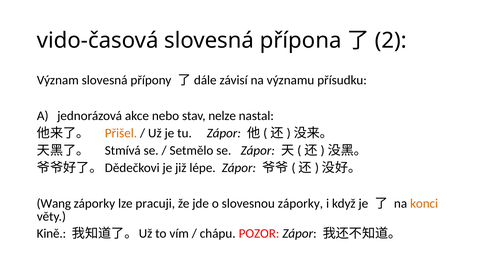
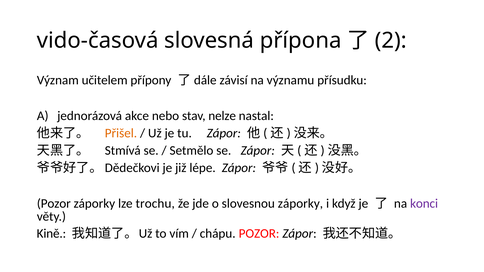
Význam slovesná: slovesná -> učitelem (105, 80)
Wang: Wang -> Pozor (54, 204)
pracuji: pracuji -> trochu (155, 204)
konci colour: orange -> purple (424, 204)
